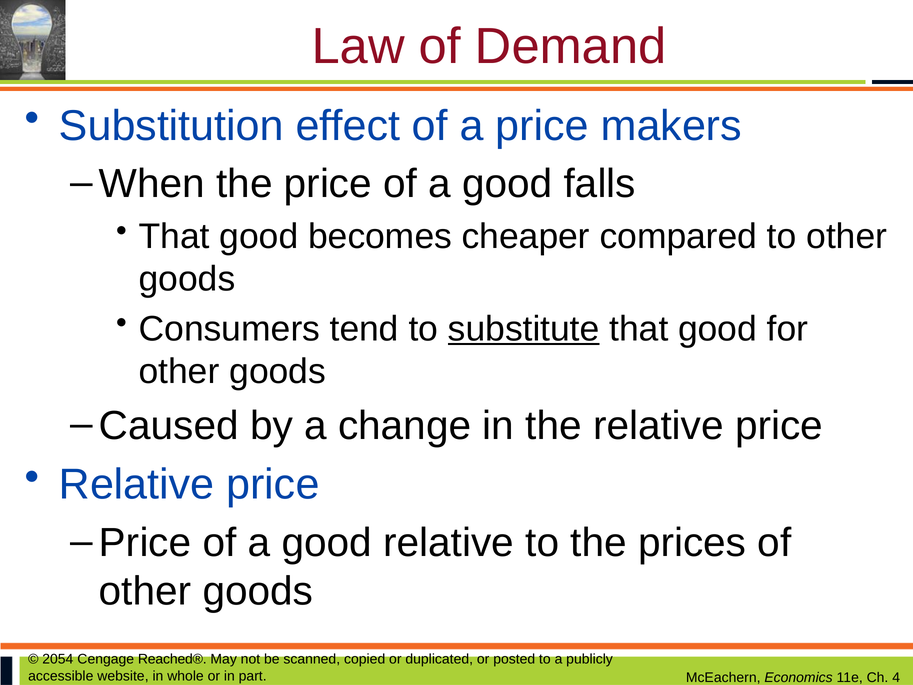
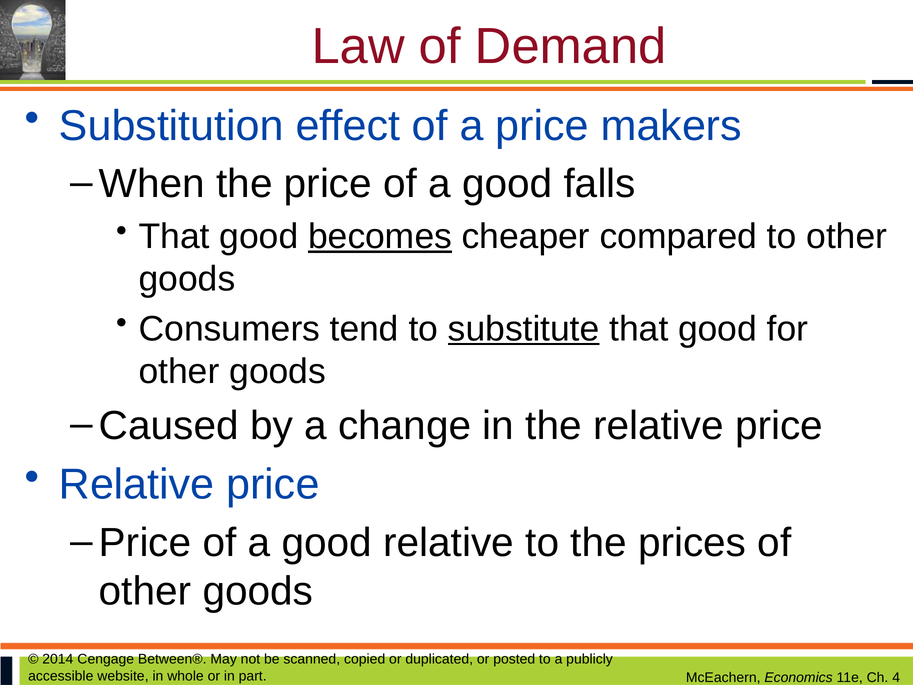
becomes underline: none -> present (380, 236)
2054: 2054 -> 2014 (58, 659)
Reached®: Reached® -> Between® (172, 659)
